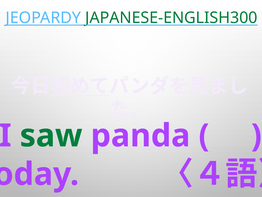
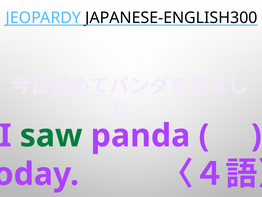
JAPANESE-ENGLISH300 colour: green -> black (171, 18)
